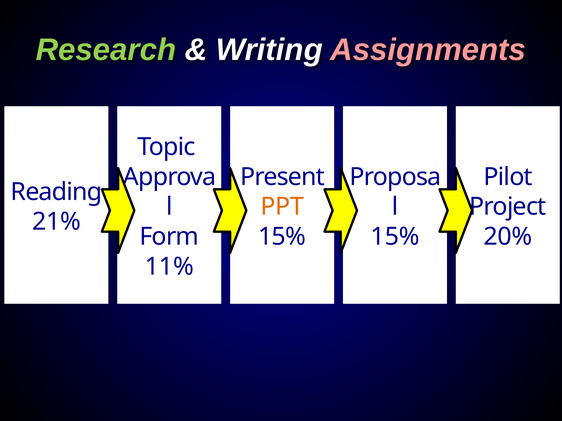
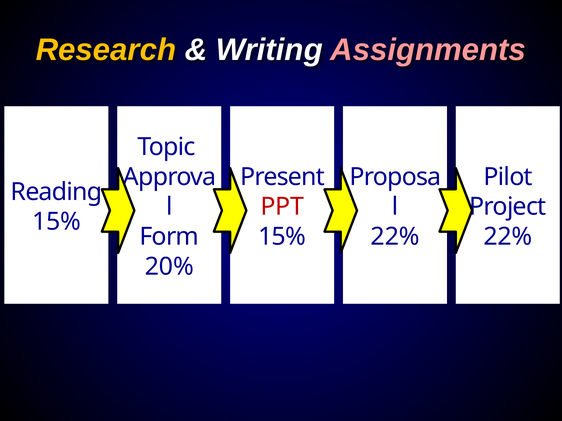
Research colour: light green -> yellow (106, 50)
PPT colour: orange -> red (282, 207)
21%: 21% -> 15% (56, 222)
15%: 15% -> 22% (395, 237)
20%: 20% -> 22% (508, 237)
11%: 11% -> 20% (169, 267)
